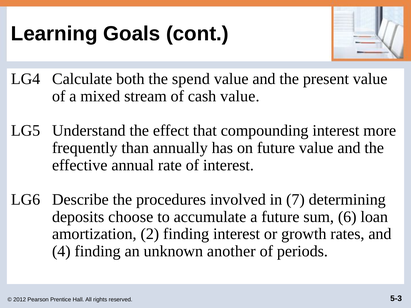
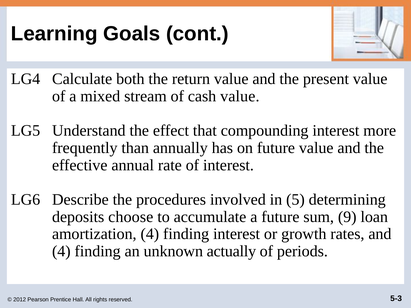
spend: spend -> return (191, 79)
7: 7 -> 5 (295, 200)
6: 6 -> 9 (347, 217)
amortization 2: 2 -> 4 (150, 234)
another: another -> actually (231, 251)
